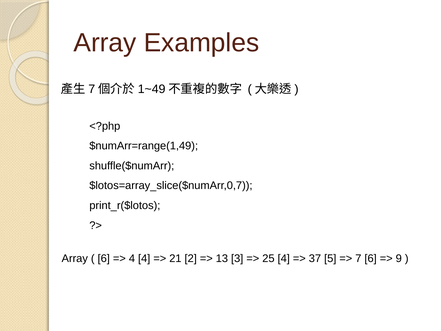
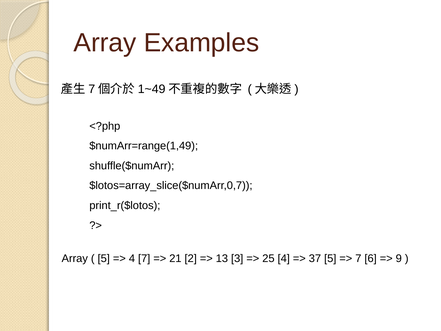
6: 6 -> 5 (104, 258)
4 4: 4 -> 7 (144, 258)
